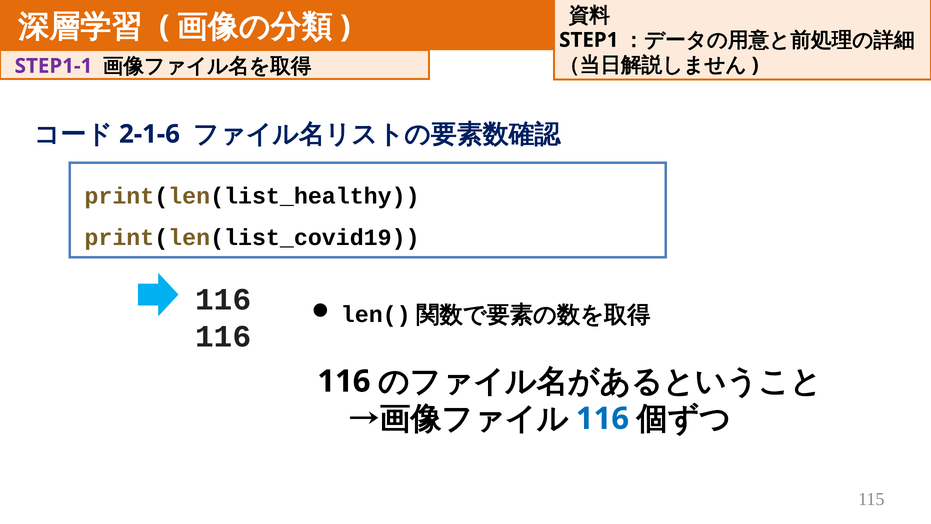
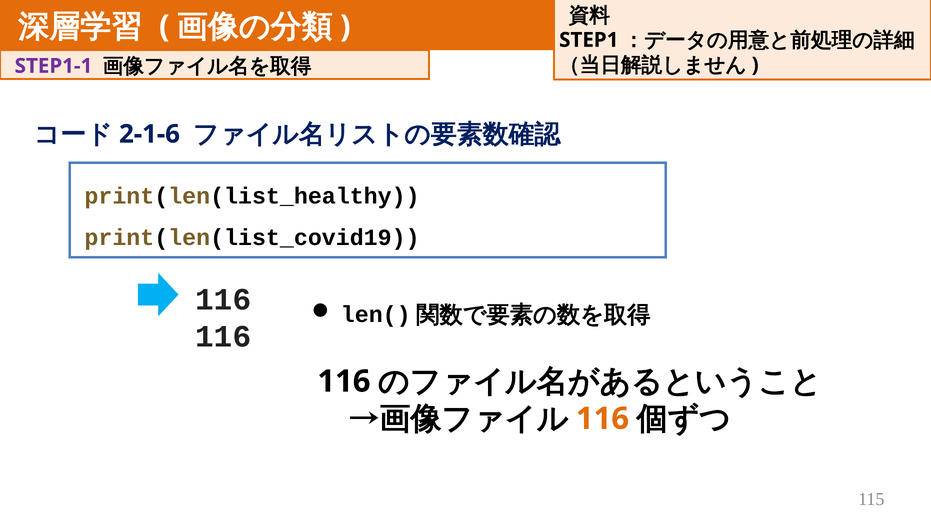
116 colour: blue -> orange (602, 418)
